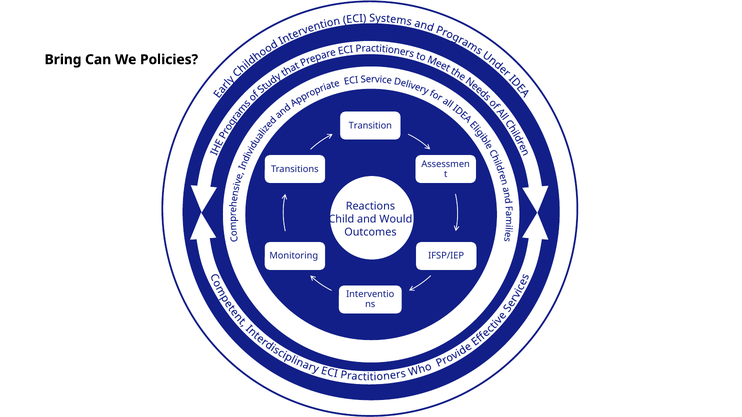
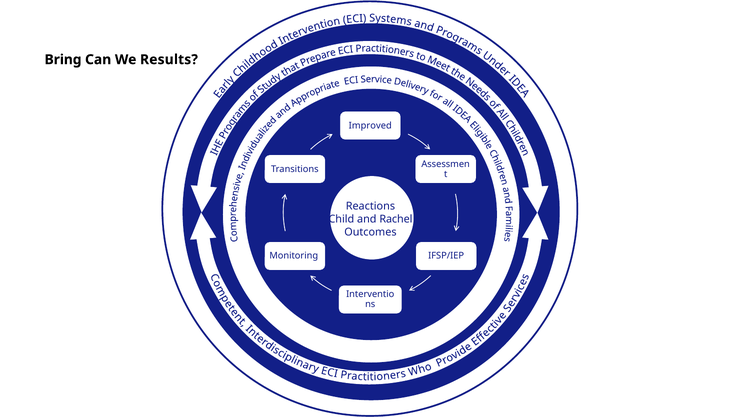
Policies: Policies -> Results (169, 60)
Transition: Transition -> Improved (370, 126)
Would: Would -> Rachel (396, 219)
